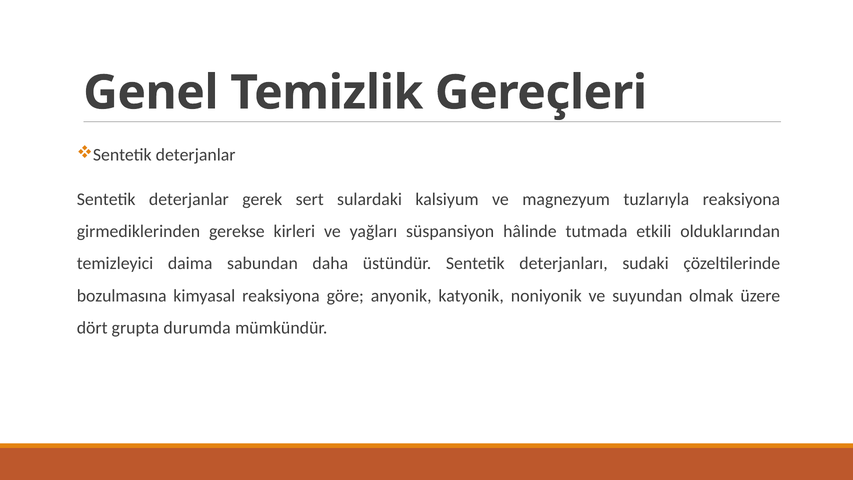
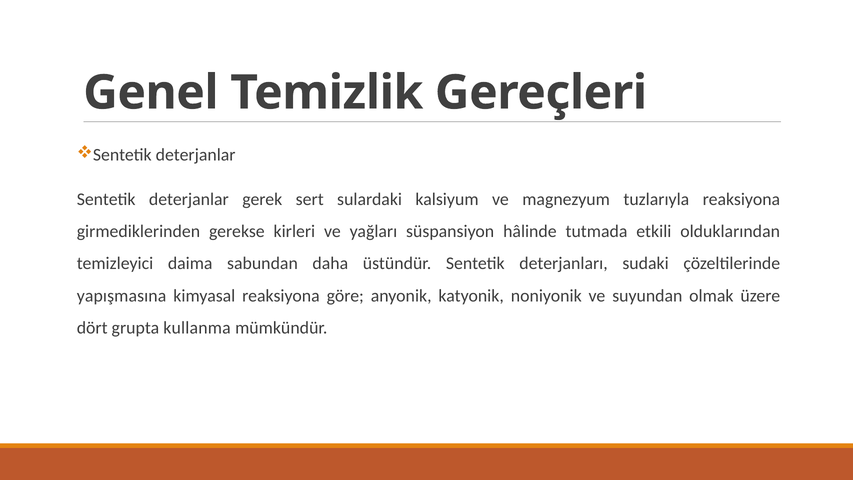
bozulmasına: bozulmasına -> yapışmasına (122, 296)
durumda: durumda -> kullanma (197, 328)
